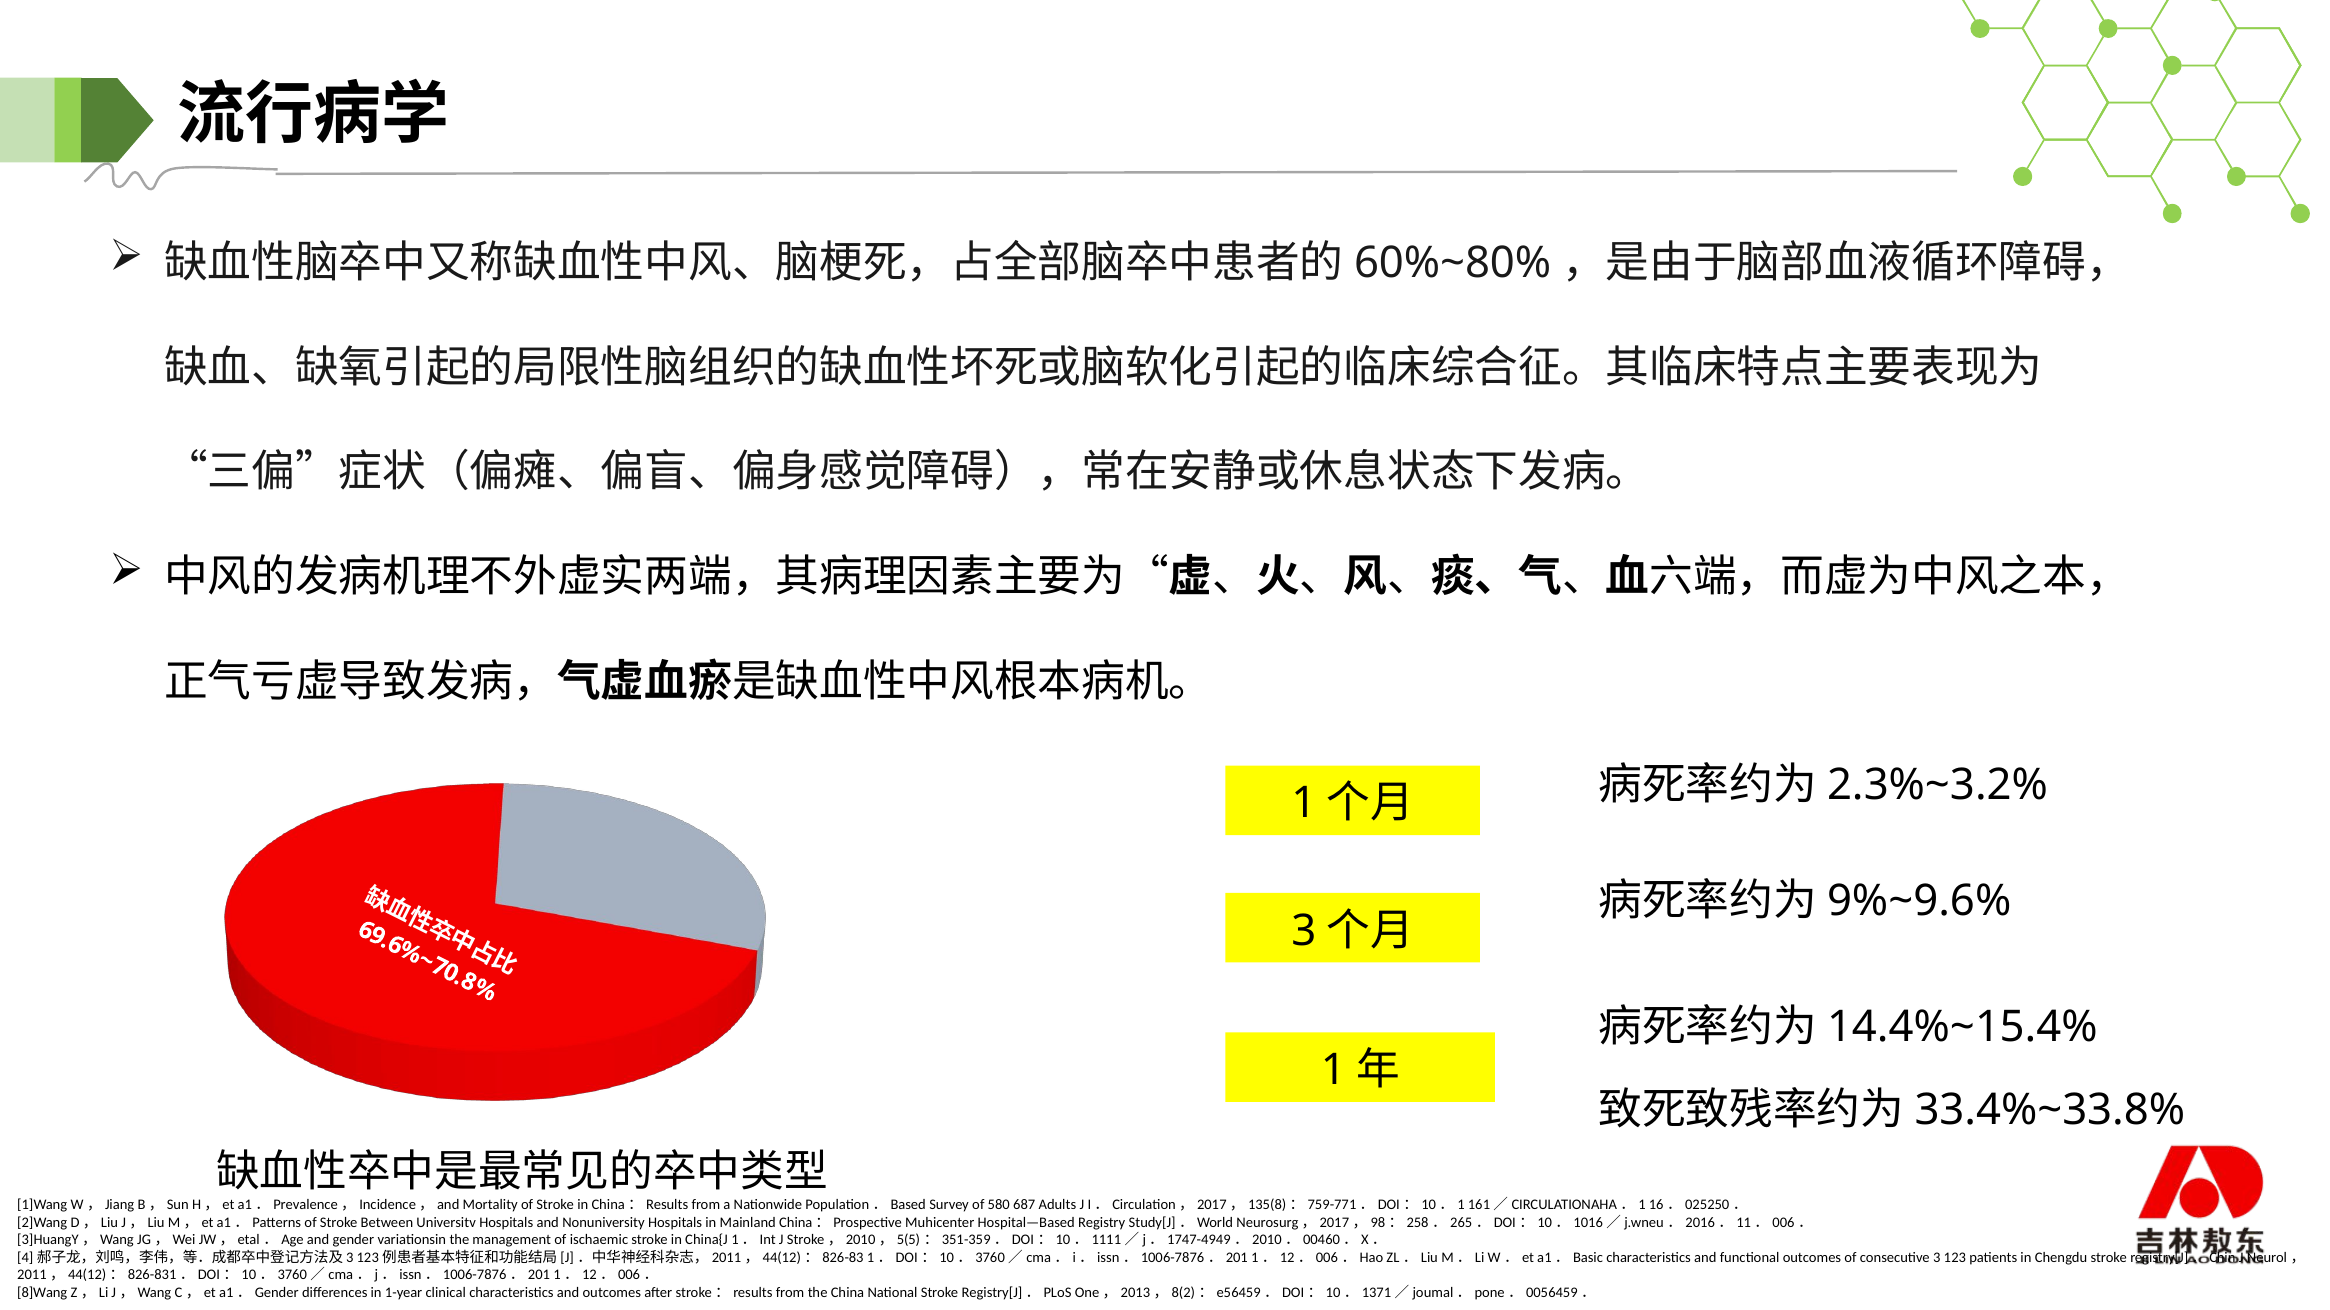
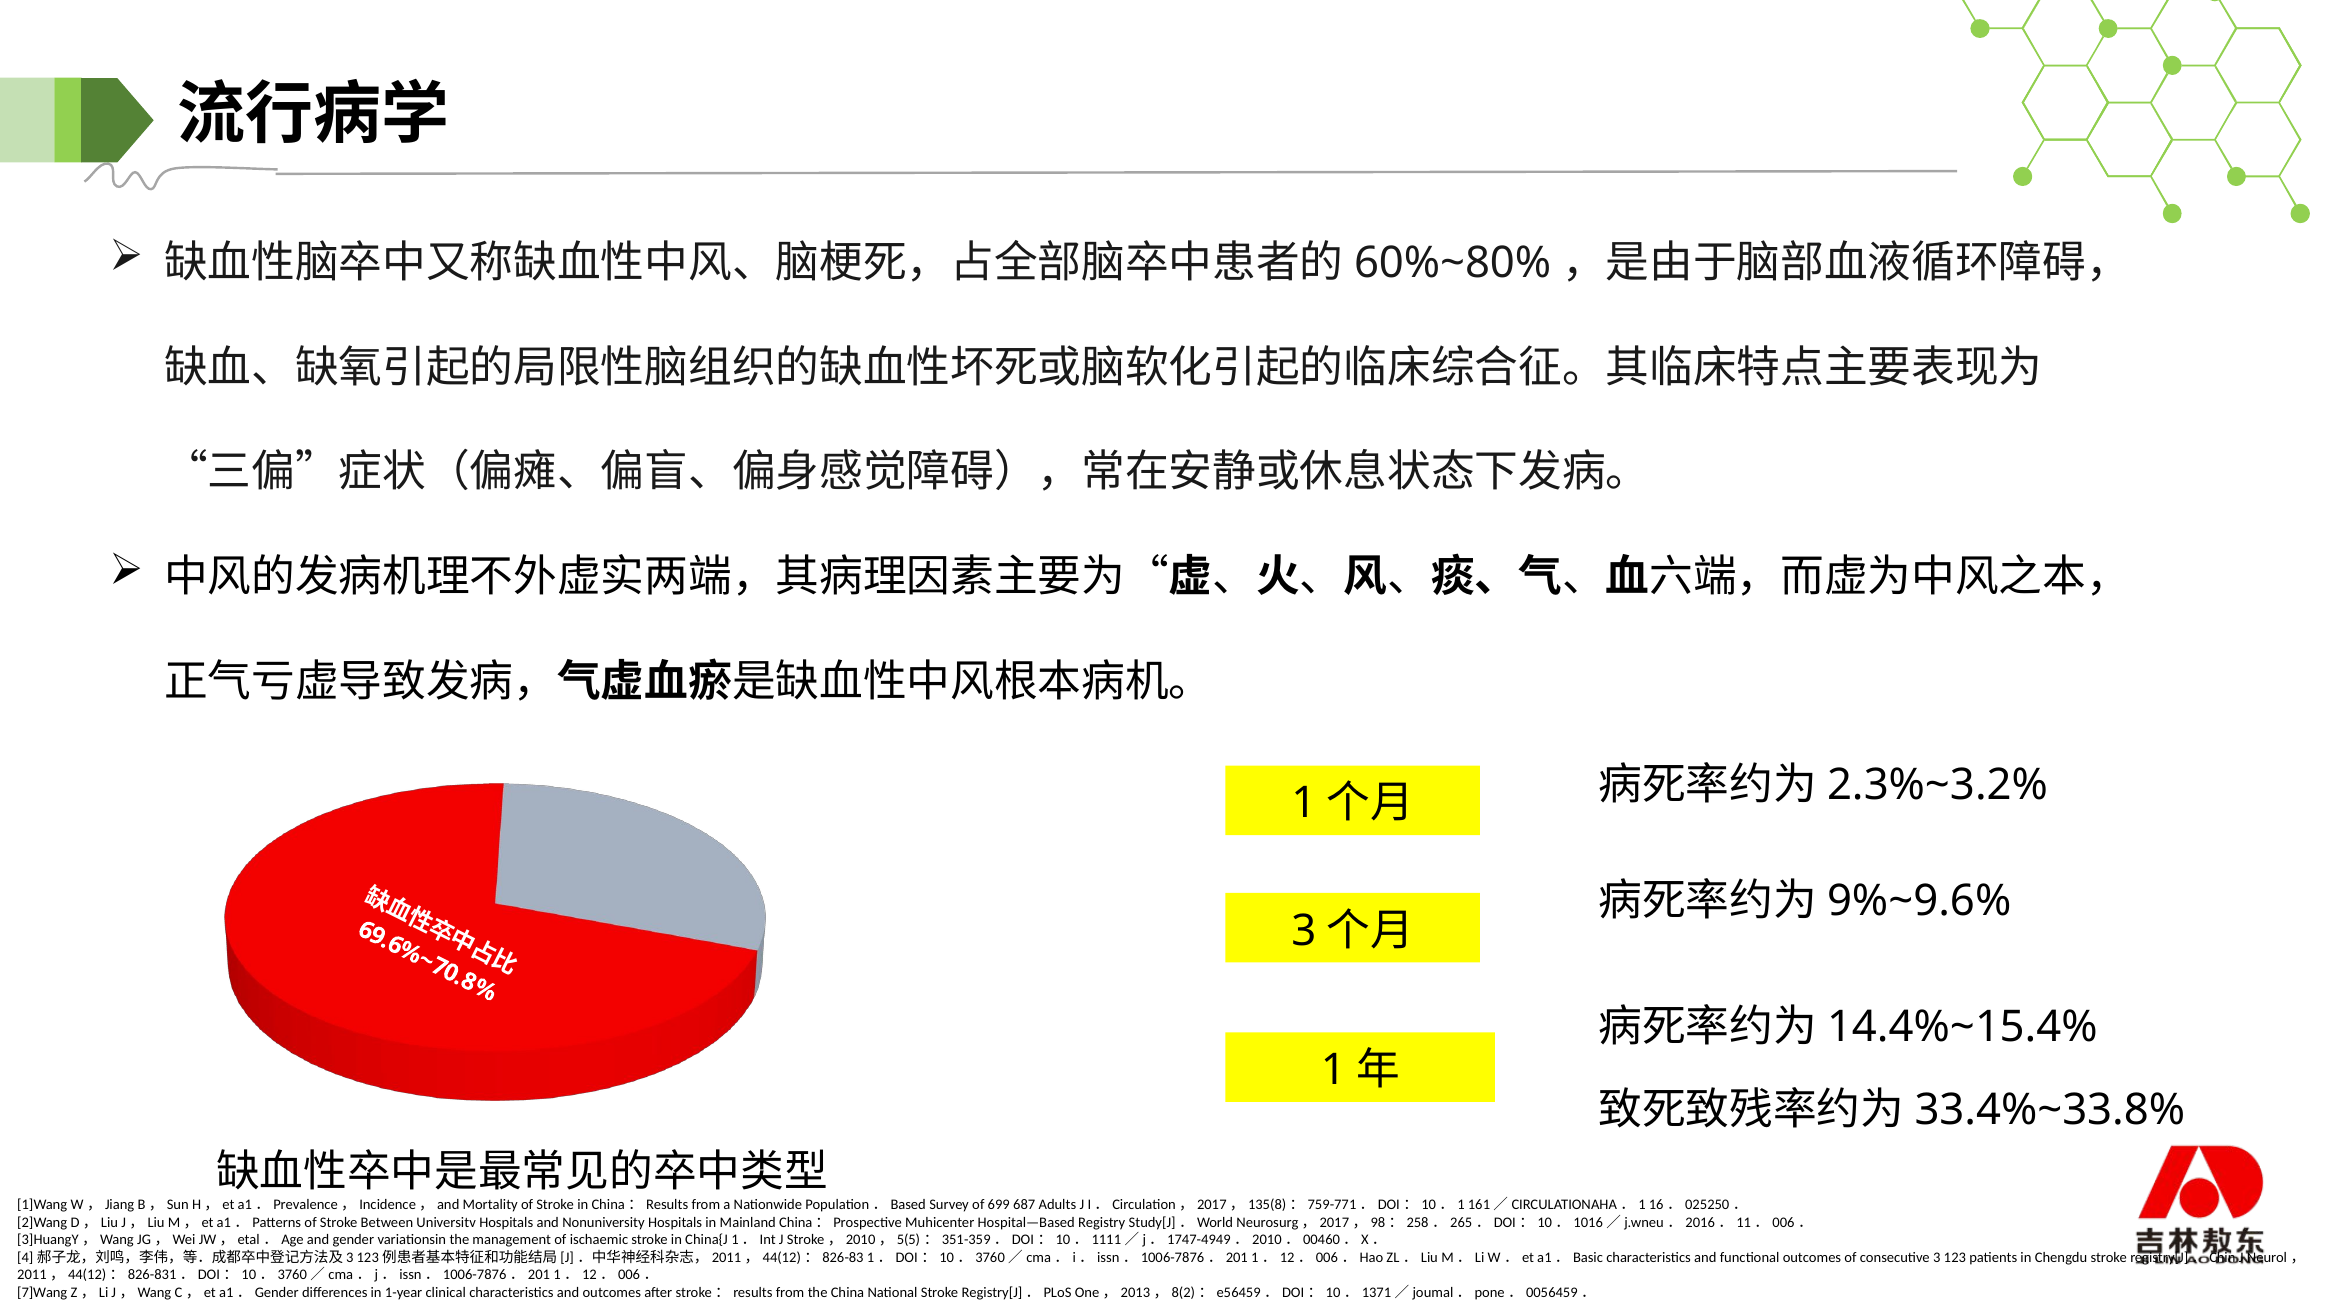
580: 580 -> 699 (999, 1205)
8]Wang: 8]Wang -> 7]Wang (42, 1293)
